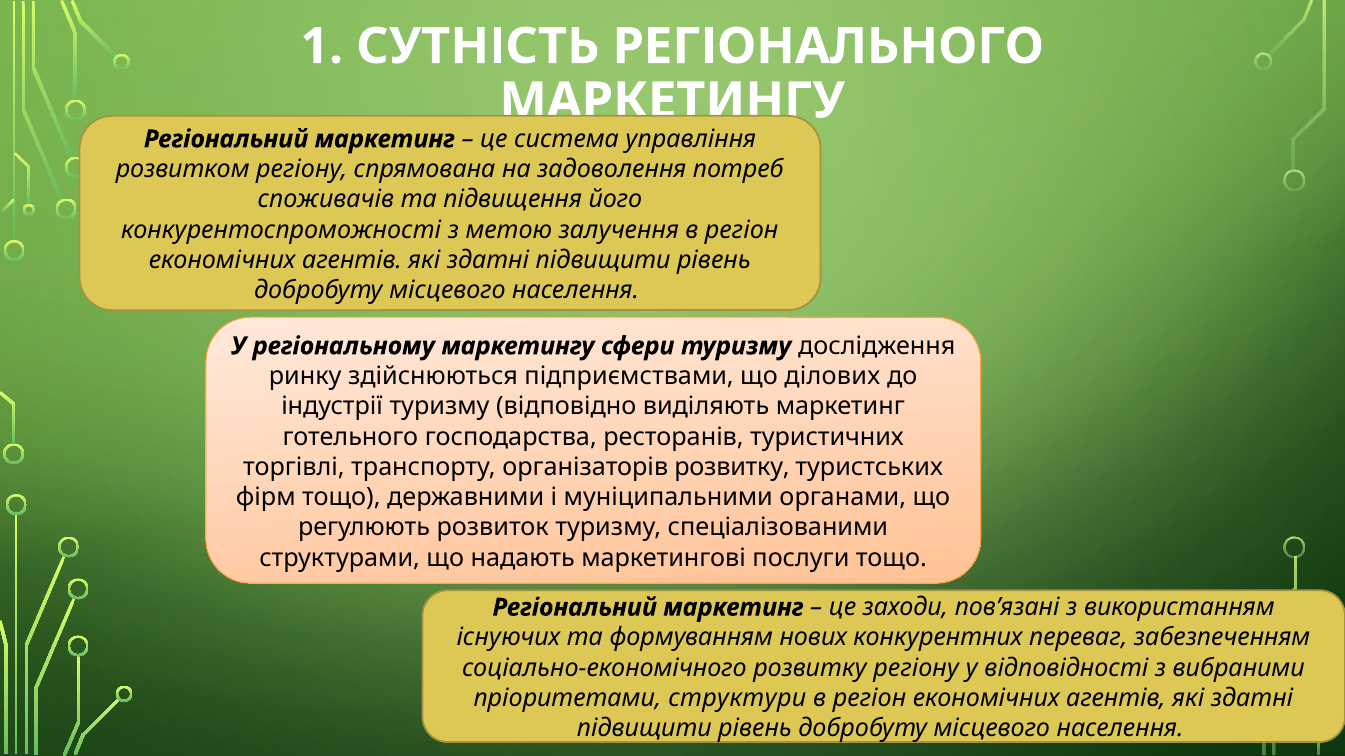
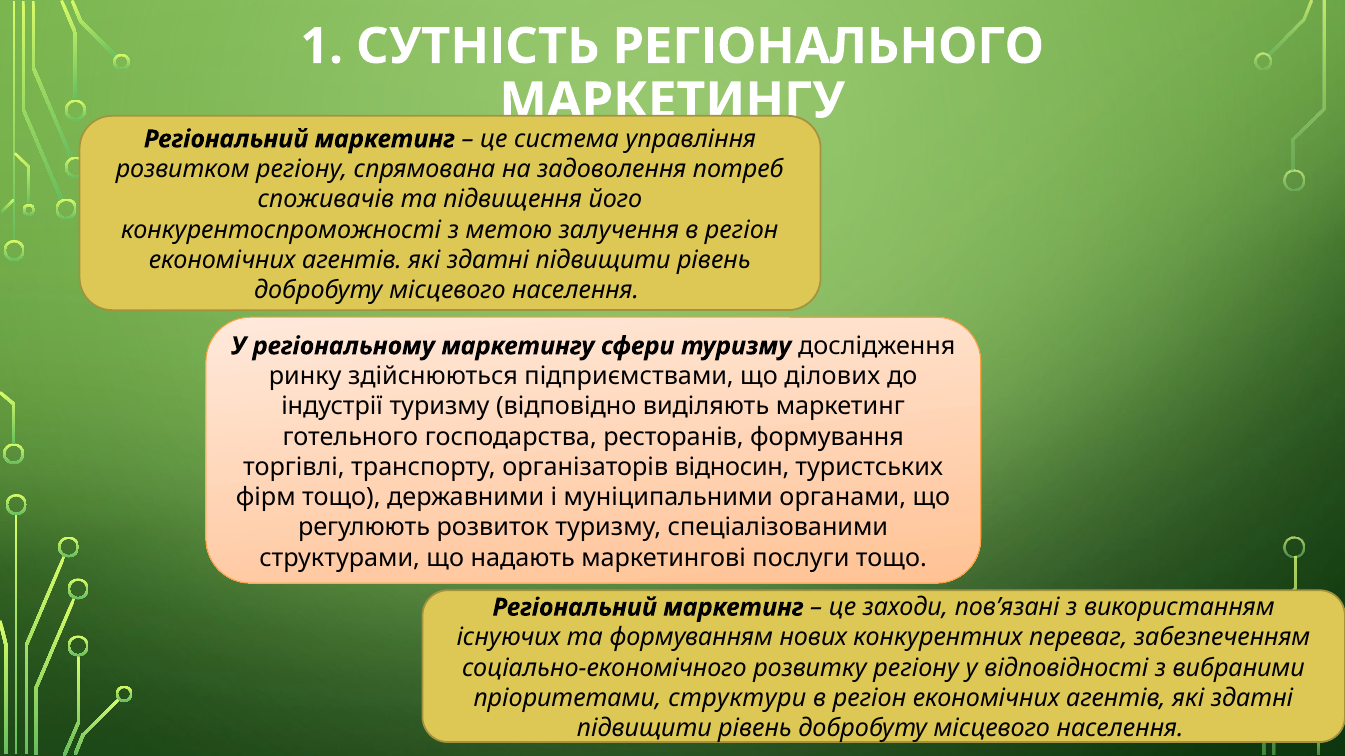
туристичних: туристичних -> формування (827, 437)
організаторів розвитку: розвитку -> відносин (732, 467)
